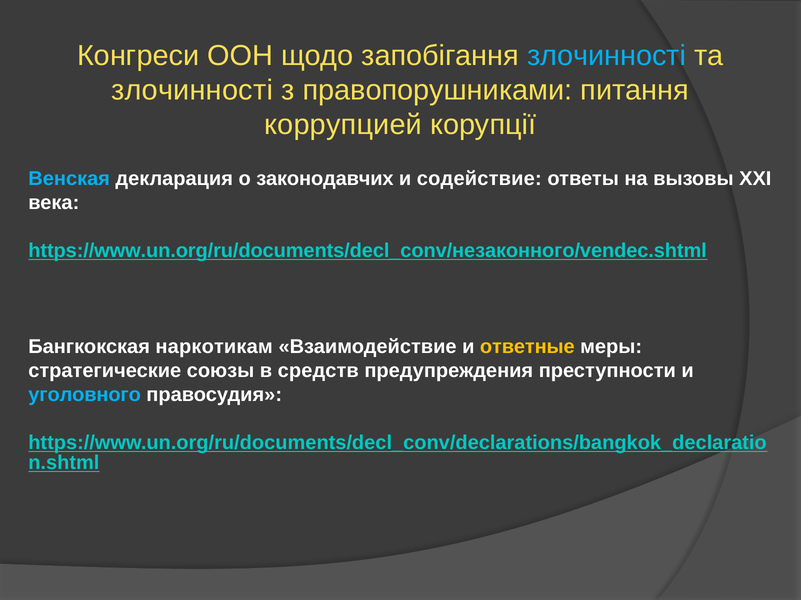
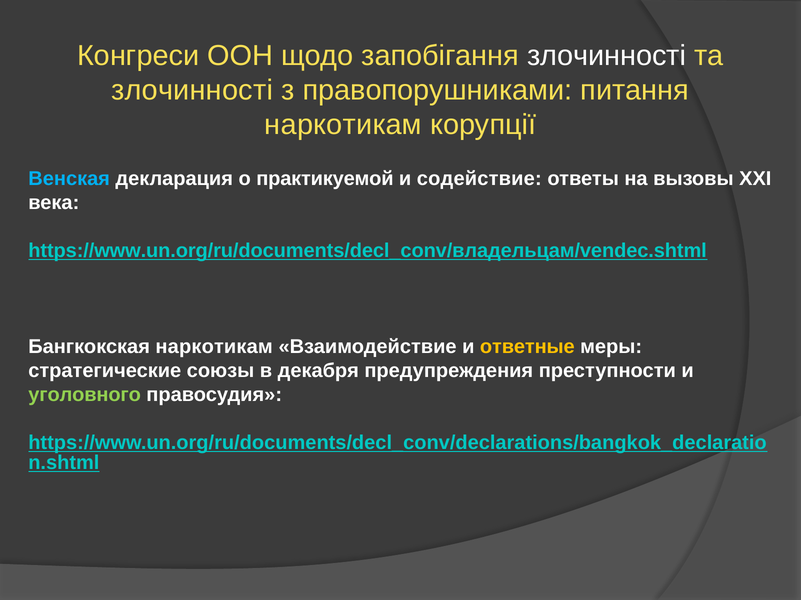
злочинності colour: light blue -> white (607, 56)
коррупцией: коррупцией -> наркотикам (343, 125)
законодавчих: законодавчих -> практикуемой (325, 179)
https://www.un.org/ru/documents/decl_conv/незаконного/vendec.shtml: https://www.un.org/ru/documents/decl_conv/незаконного/vendec.shtml -> https://www.un.org/ru/documents/decl_conv/владельцам/vendec.shtml (368, 251)
средств: средств -> декабря (318, 371)
уголовного colour: light blue -> light green (85, 395)
